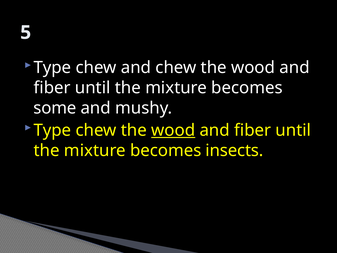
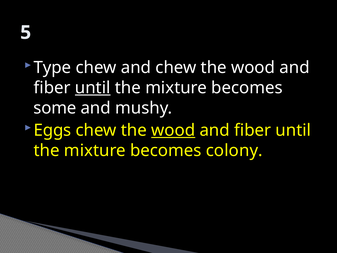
until underline: none -> present (93, 88)
Type: Type -> Eggs (52, 130)
insects: insects -> colony (234, 150)
